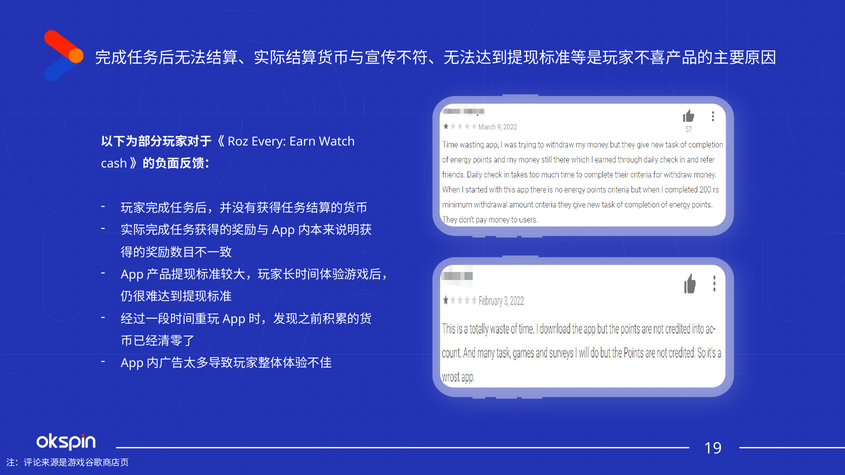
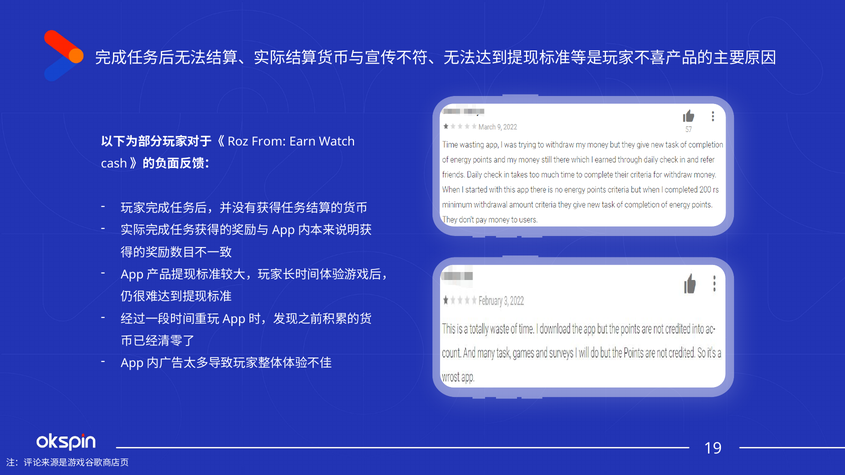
Every: Every -> From (269, 142)
